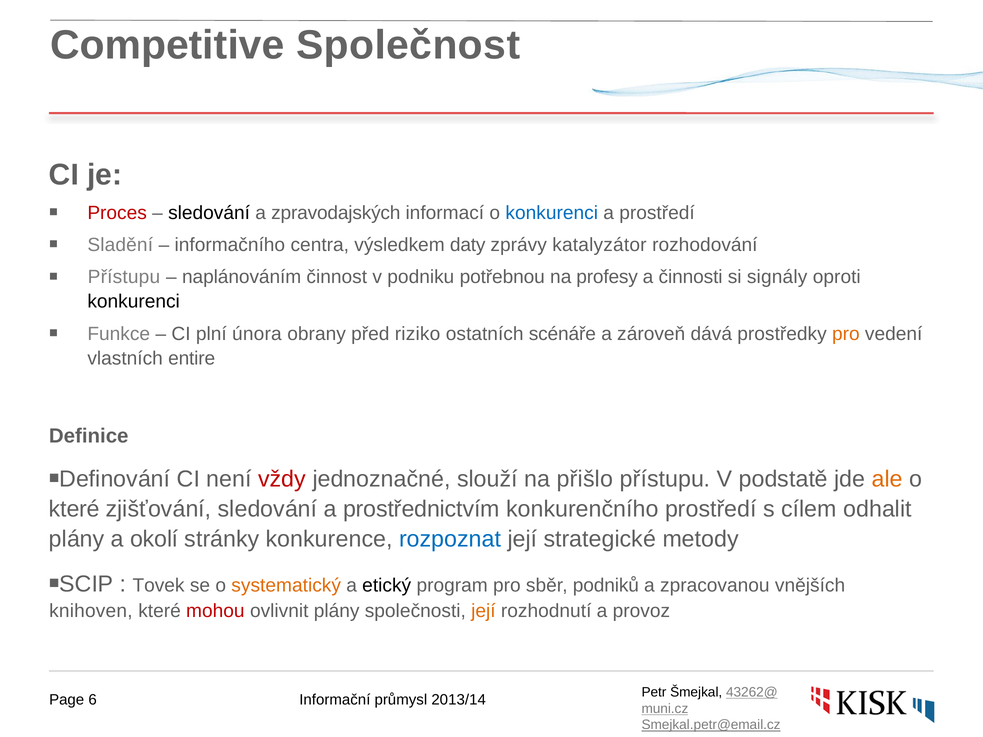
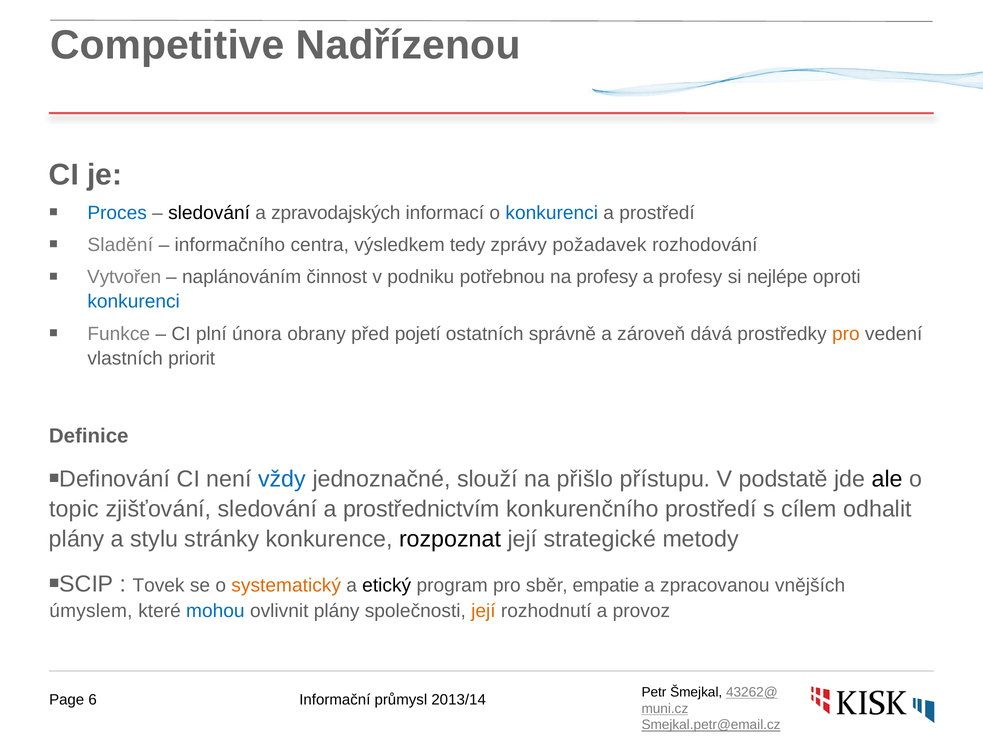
Společnost: Společnost -> Nadřízenou (408, 45)
Proces colour: red -> blue (117, 213)
daty: daty -> tedy (468, 245)
katalyzátor: katalyzátor -> požadavek (599, 245)
Přístupu: Přístupu -> Vytvořen (124, 277)
a činnosti: činnosti -> profesy (690, 277)
signály: signály -> nejlépe (777, 277)
konkurenci colour: black -> blue (134, 302)
riziko: riziko -> pojetí (418, 334)
scénáře: scénáře -> správně (562, 334)
entire: entire -> priorit (192, 359)
vždy colour: red -> blue (282, 479)
ale colour: orange -> black (887, 479)
které: které -> topic (74, 509)
okolí: okolí -> stylu (154, 539)
rozpoznat colour: blue -> black (450, 539)
podniků: podniků -> empatie (606, 586)
knihoven: knihoven -> úmyslem (91, 611)
mohou colour: red -> blue (215, 611)
